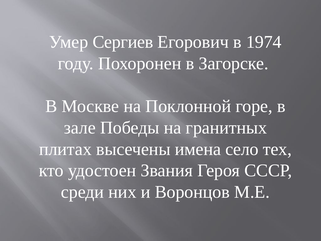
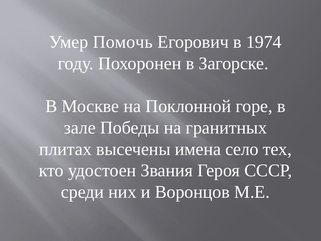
Сергиев: Сергиев -> Помочь (123, 42)
